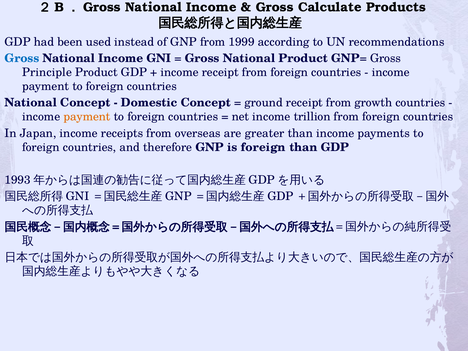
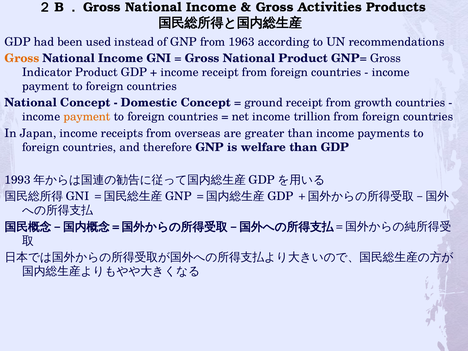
Calculate: Calculate -> Activities (330, 7)
1999: 1999 -> 1963 (242, 42)
Gross colour: blue -> orange (22, 58)
Principle: Principle -> Indicator (47, 72)
is foreign: foreign -> welfare (263, 147)
